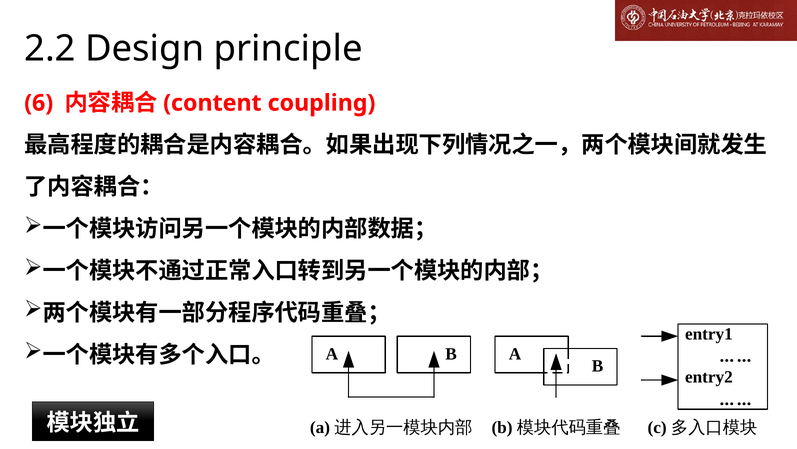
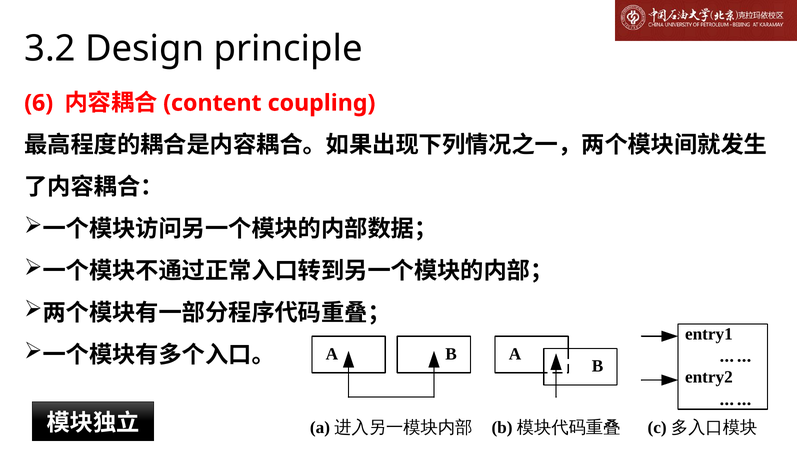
2.2: 2.2 -> 3.2 (50, 48)
